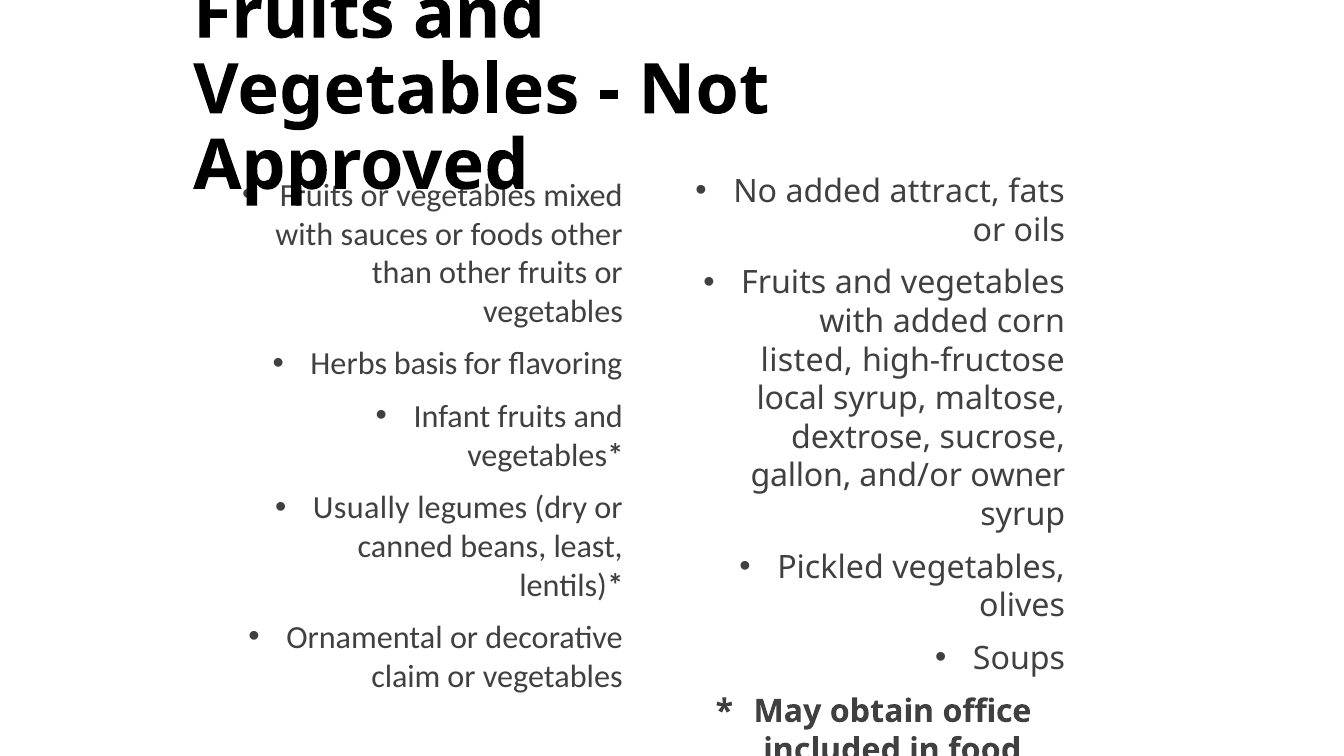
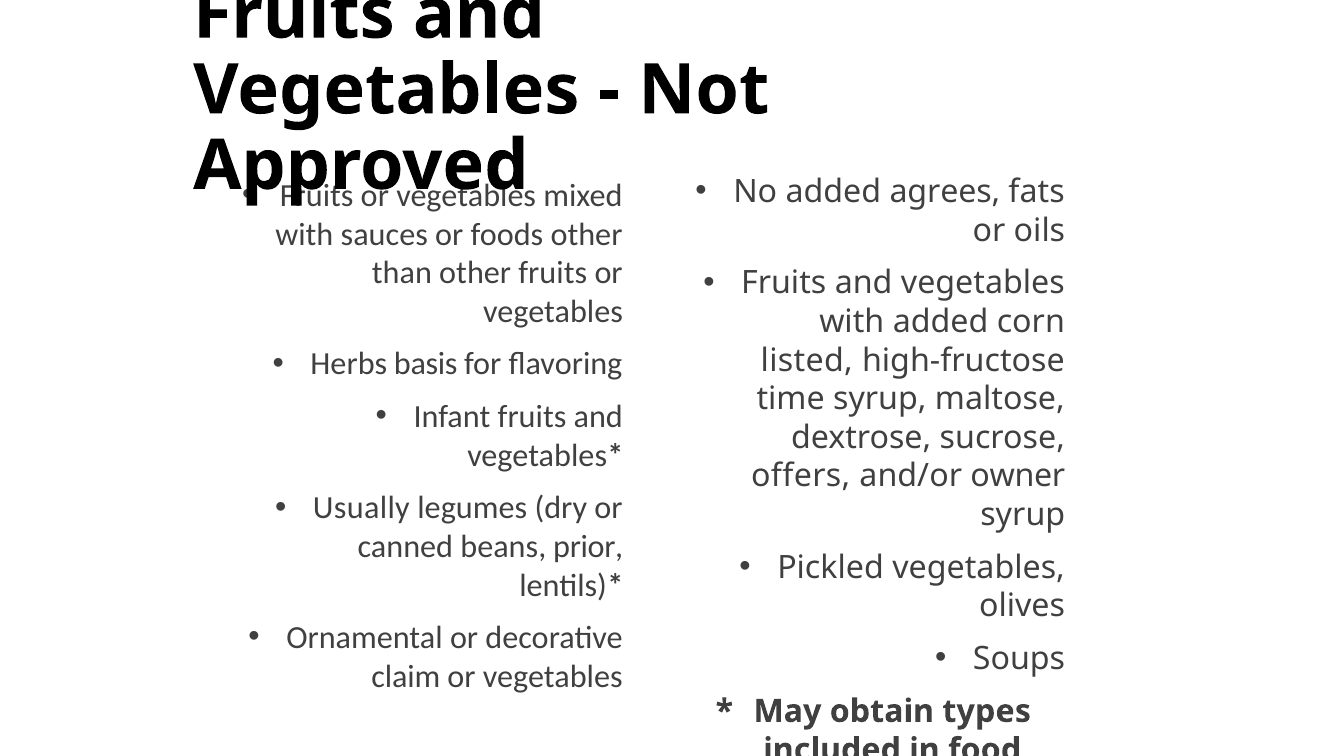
attract: attract -> agrees (945, 192)
local: local -> time (791, 399)
gallon: gallon -> offers (801, 476)
least: least -> prior (588, 547)
office: office -> types (987, 712)
